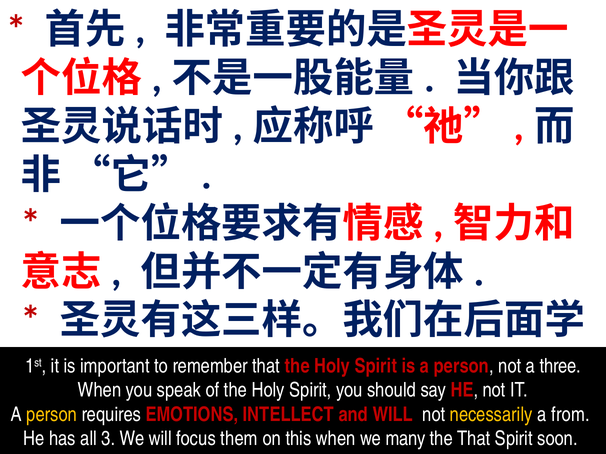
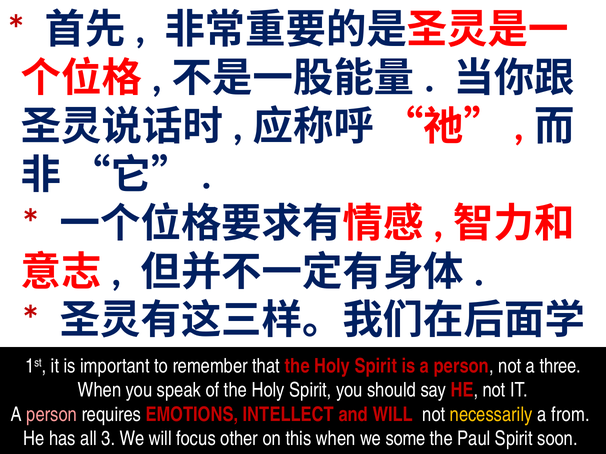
person colour: yellow -> pink (52, 415)
them: them -> other (239, 439)
many: many -> some (406, 439)
the That: That -> Paul (474, 439)
